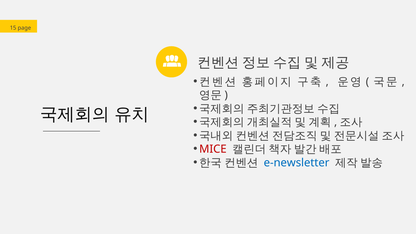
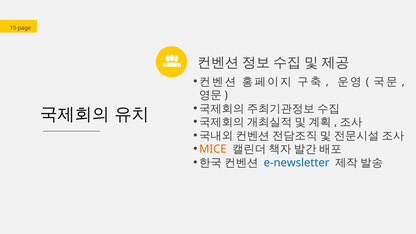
MICE colour: red -> orange (213, 149)
